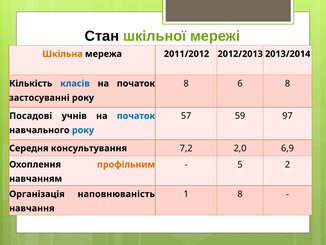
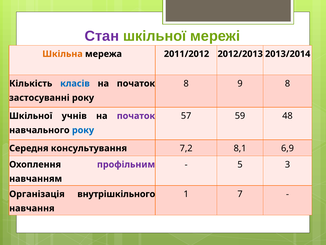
Стан colour: black -> purple (102, 36)
6: 6 -> 9 (240, 83)
97: 97 -> 48 (287, 116)
Посадові: Посадові -> Шкільної (31, 116)
початок colour: blue -> purple (136, 116)
2,0: 2,0 -> 8,1 (240, 148)
2: 2 -> 3 (288, 164)
профільним colour: orange -> purple (126, 164)
1 8: 8 -> 7 (240, 194)
наповнюваність: наповнюваність -> внутрішкільного (116, 194)
